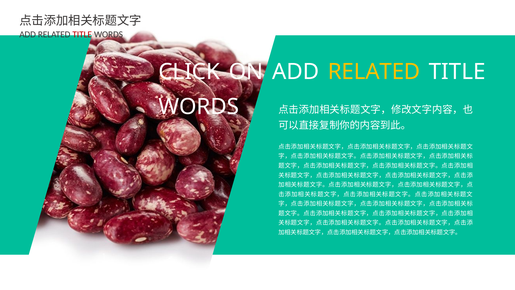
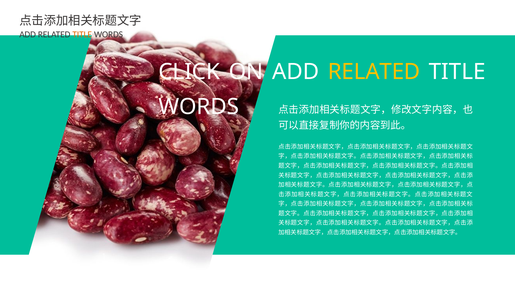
TITLE colour: red -> orange (82, 34)
